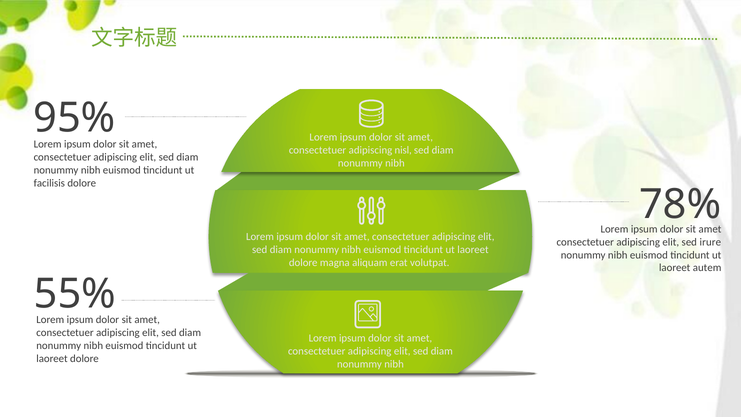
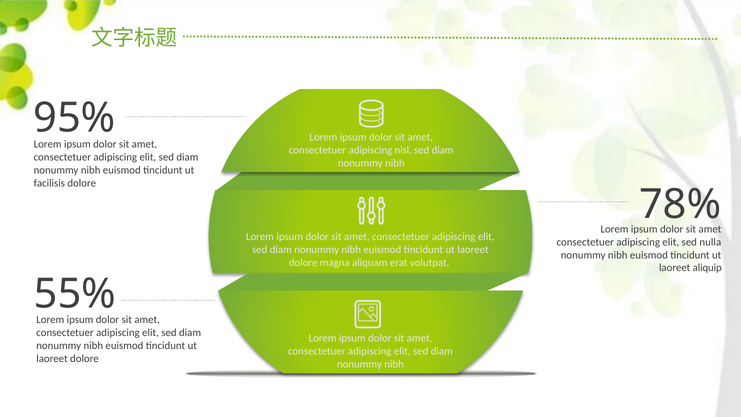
irure: irure -> nulla (710, 242)
autem: autem -> aliquip (707, 268)
